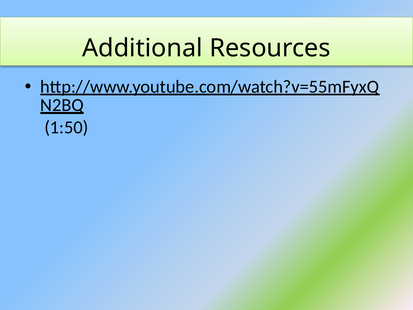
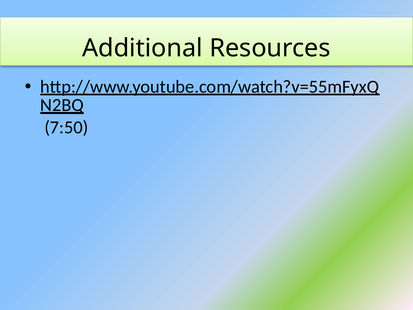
1:50: 1:50 -> 7:50 (66, 127)
